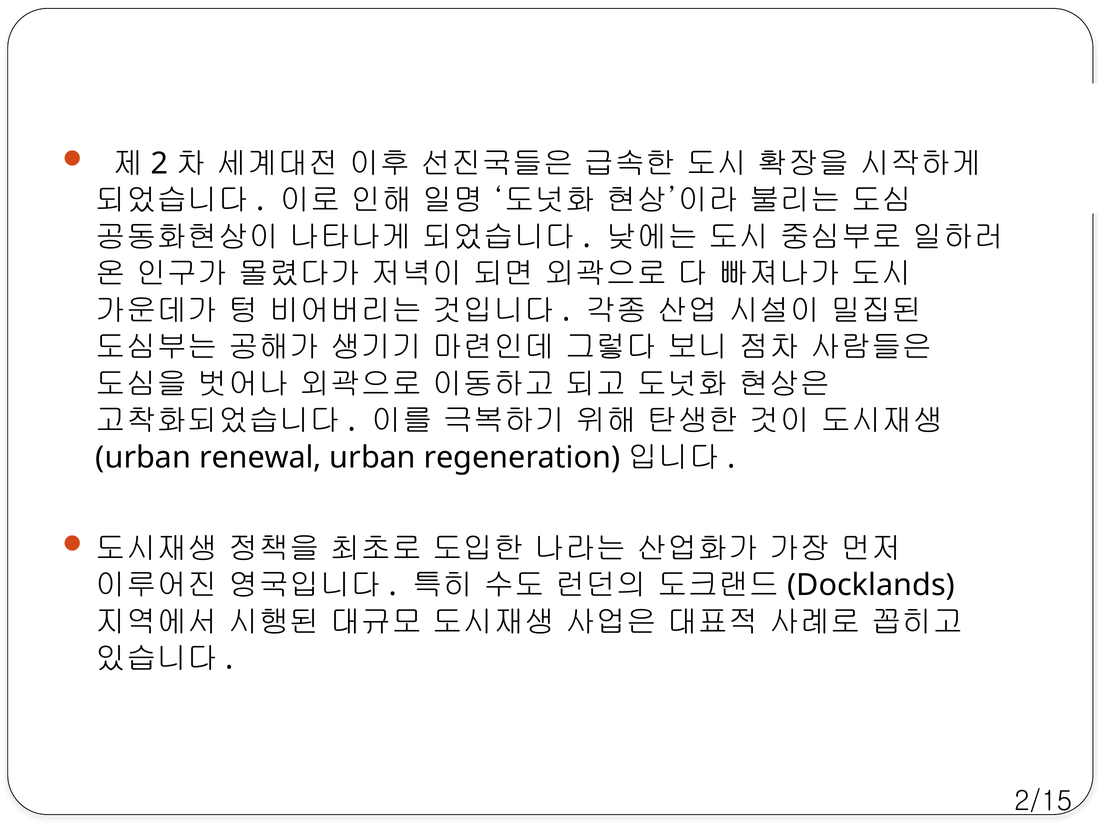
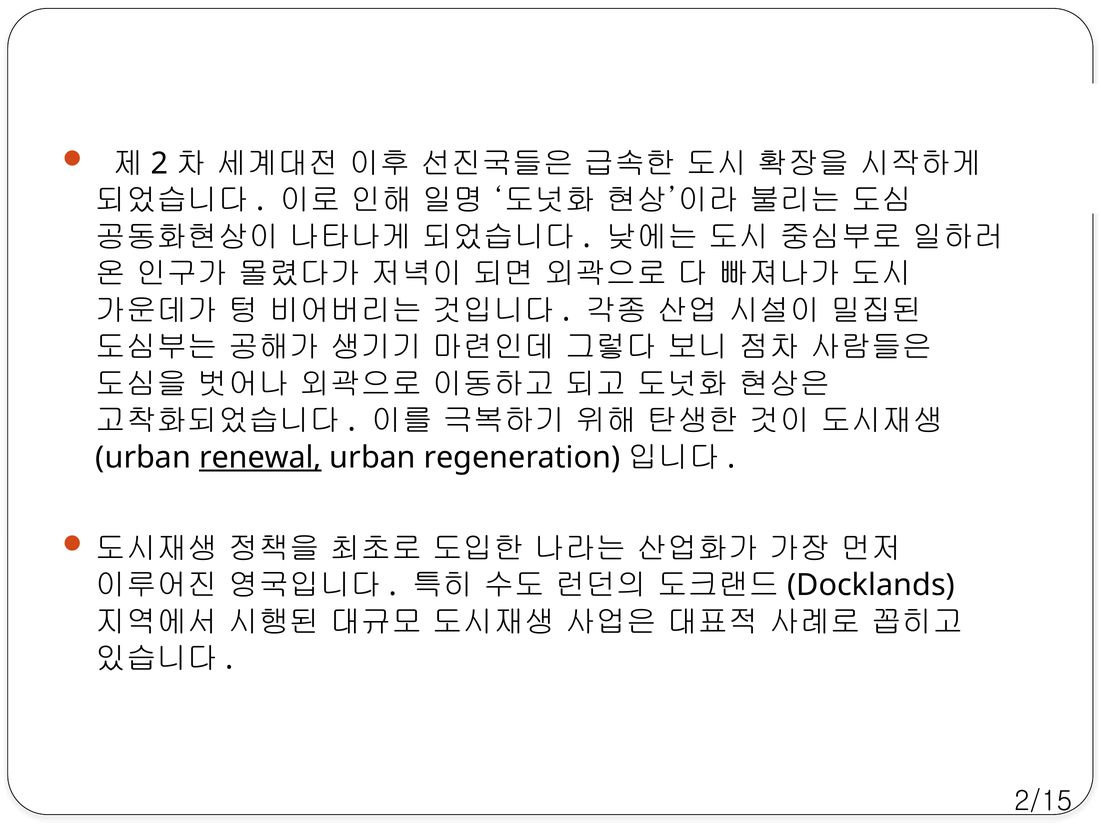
renewal underline: none -> present (260, 457)
